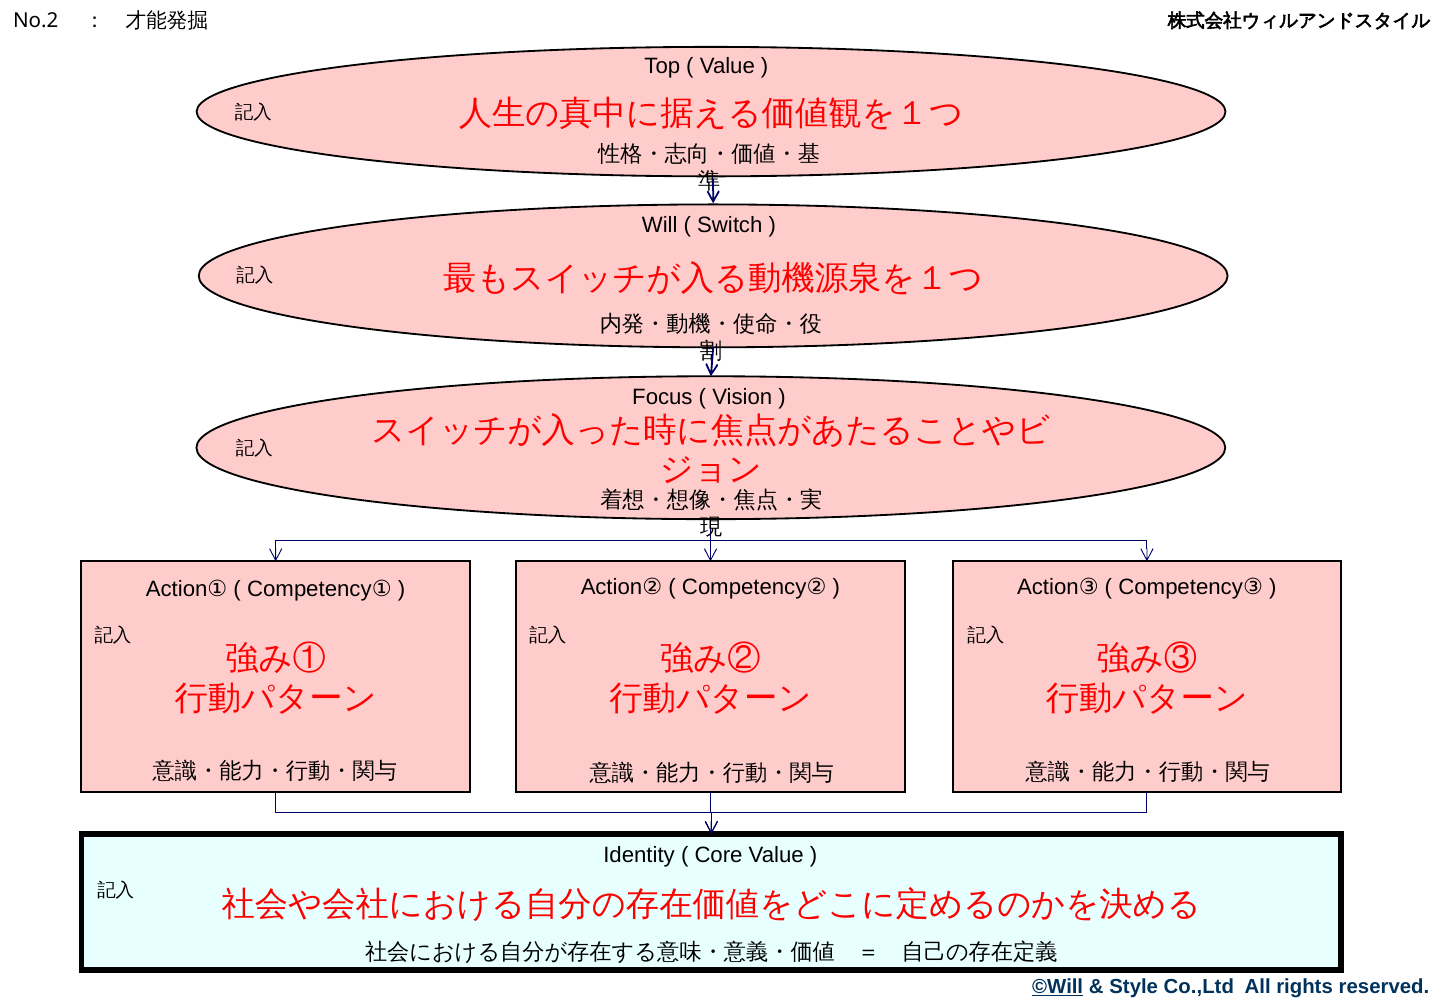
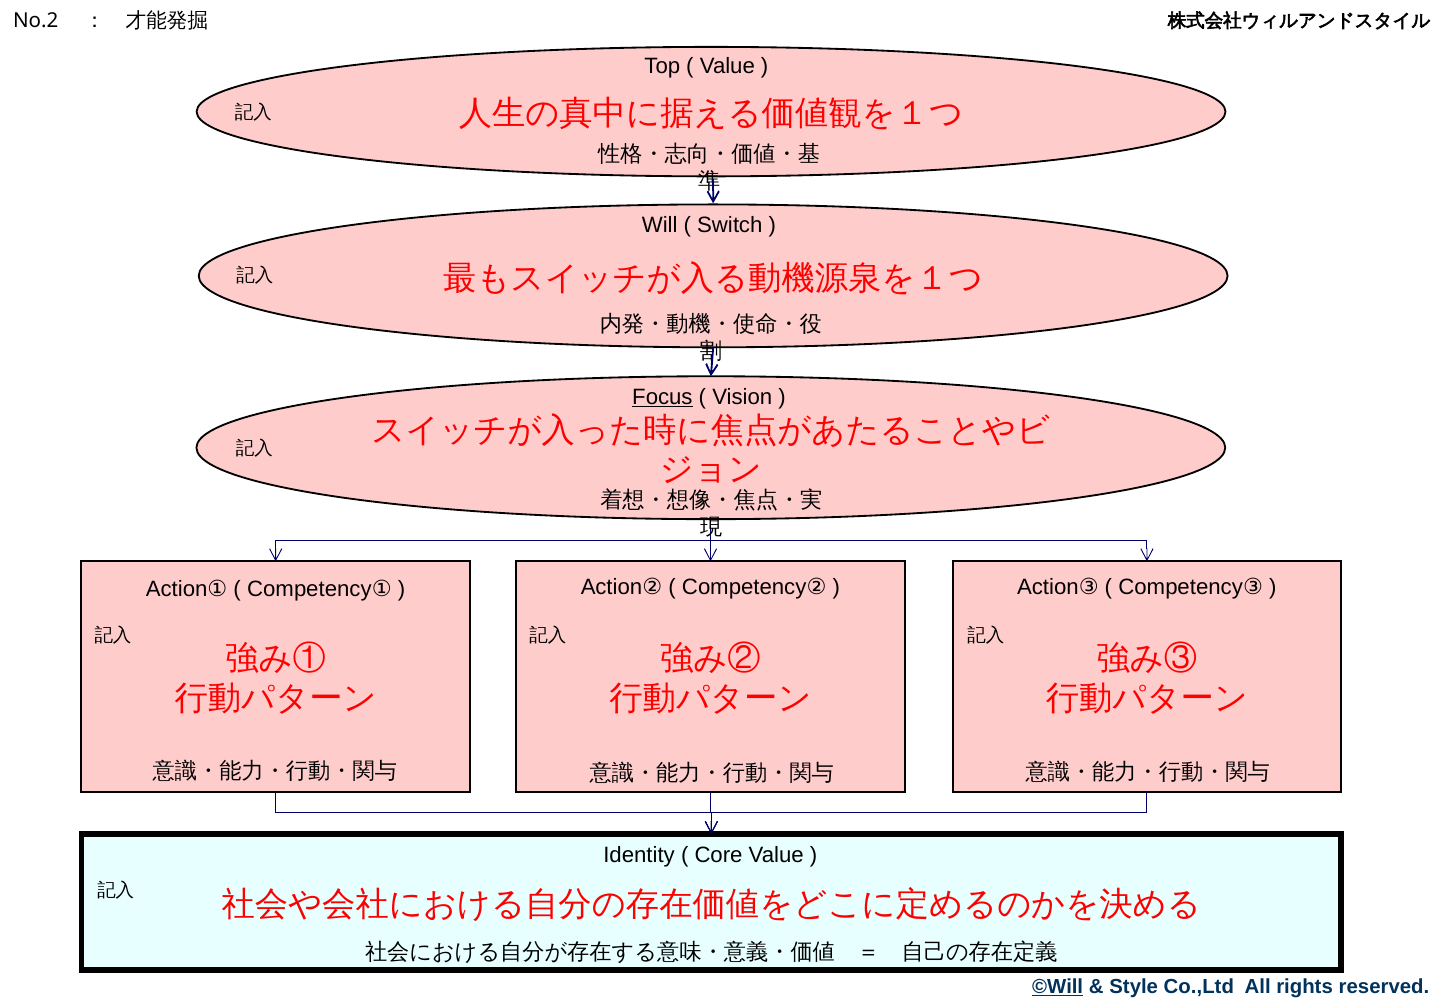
Focus underline: none -> present (662, 397)
